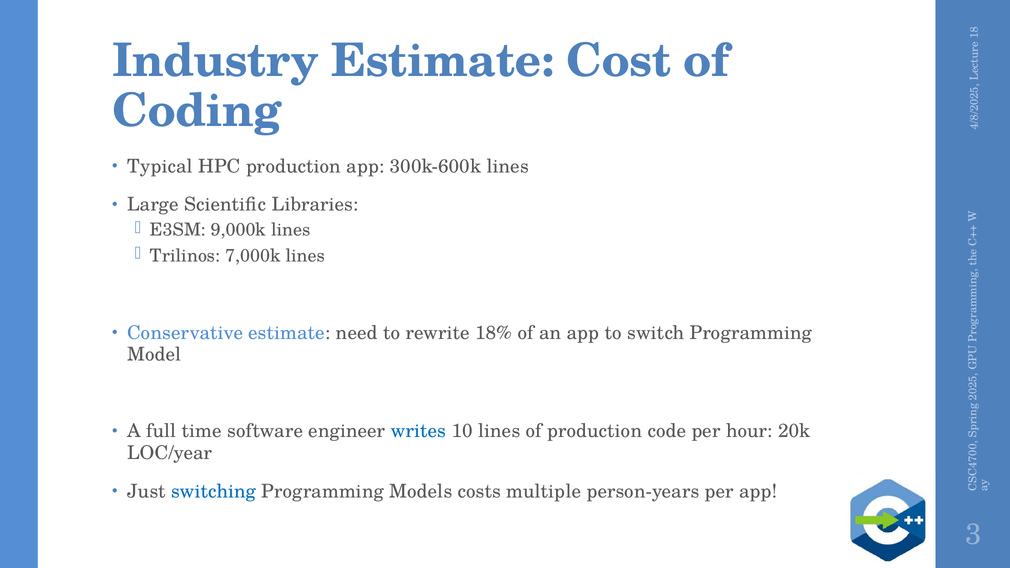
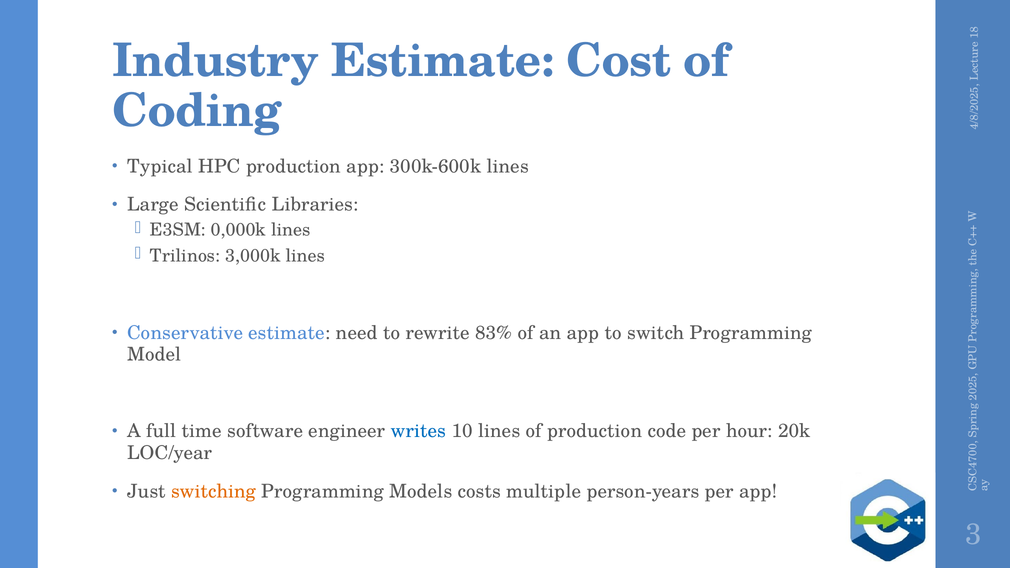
9,000k: 9,000k -> 0,000k (239, 230)
7,000k: 7,000k -> 3,000k (253, 256)
18%: 18% -> 83% (494, 333)
switching colour: blue -> orange (214, 491)
